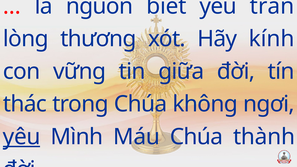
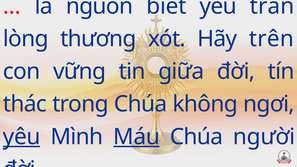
kính: kính -> trên (271, 39)
Máu underline: none -> present (137, 137)
thành: thành -> người (264, 137)
